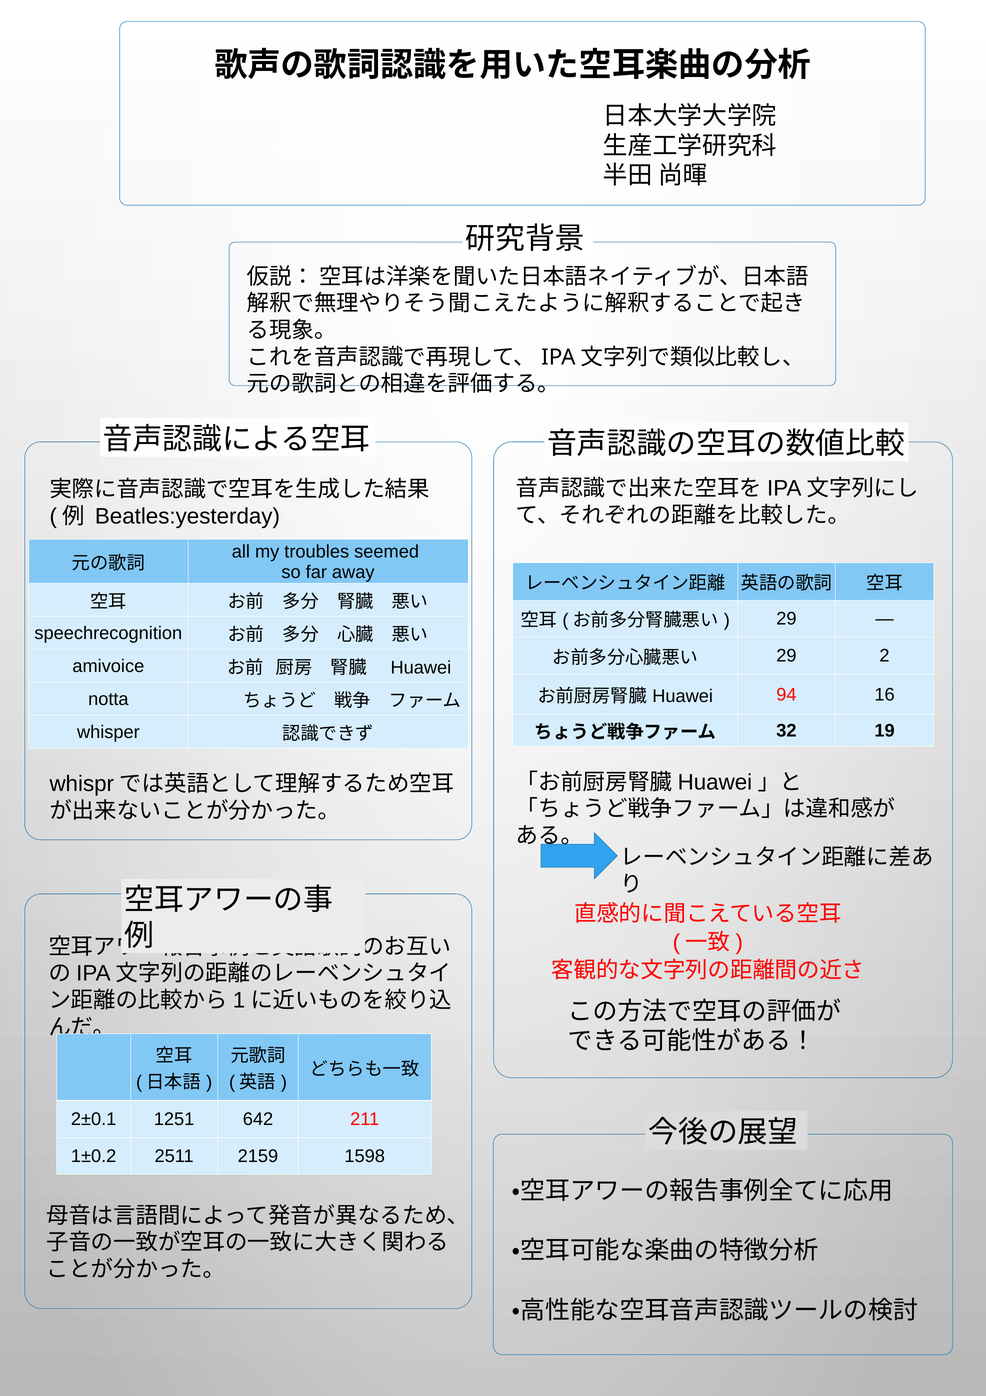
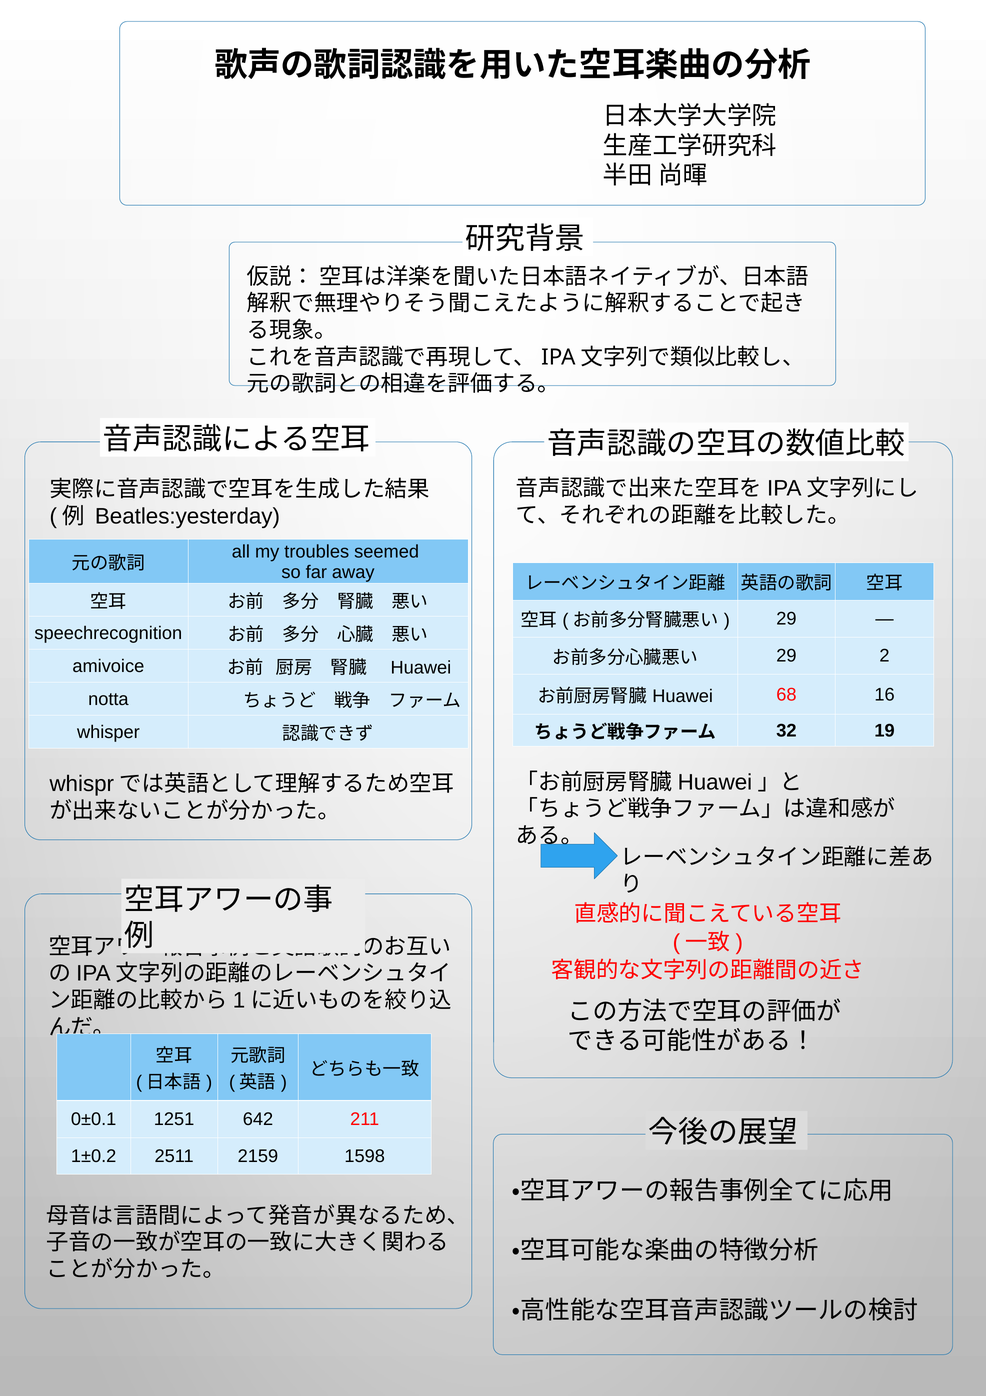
94: 94 -> 68 (786, 694)
2±0.1: 2±0.1 -> 0±0.1 (94, 1119)
